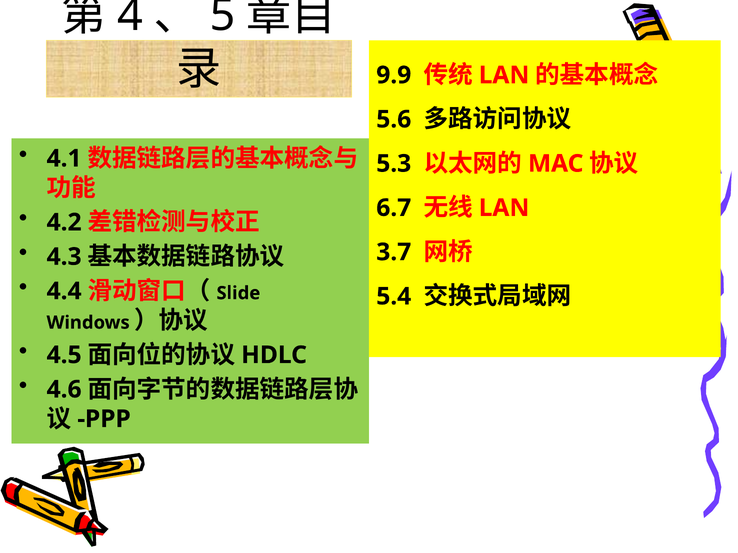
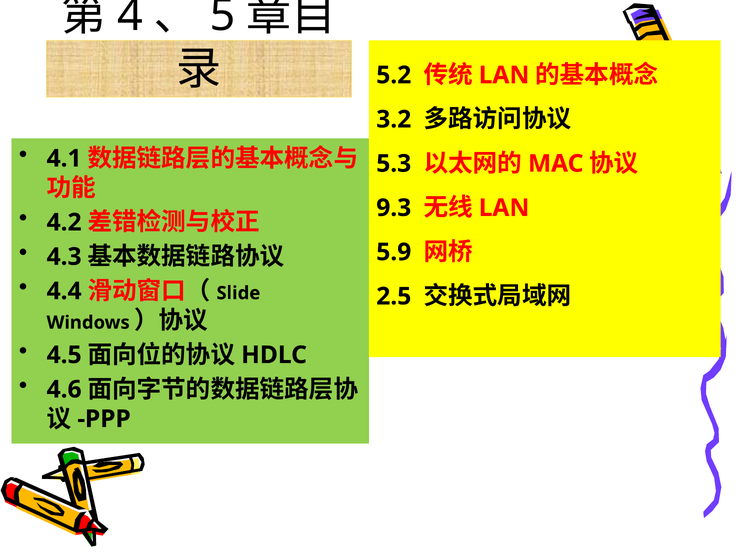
9.9: 9.9 -> 5.2 (394, 75)
5.6: 5.6 -> 3.2 (394, 119)
6.7: 6.7 -> 9.3 (394, 208)
3.7: 3.7 -> 5.9 (394, 252)
5.4: 5.4 -> 2.5 (394, 297)
